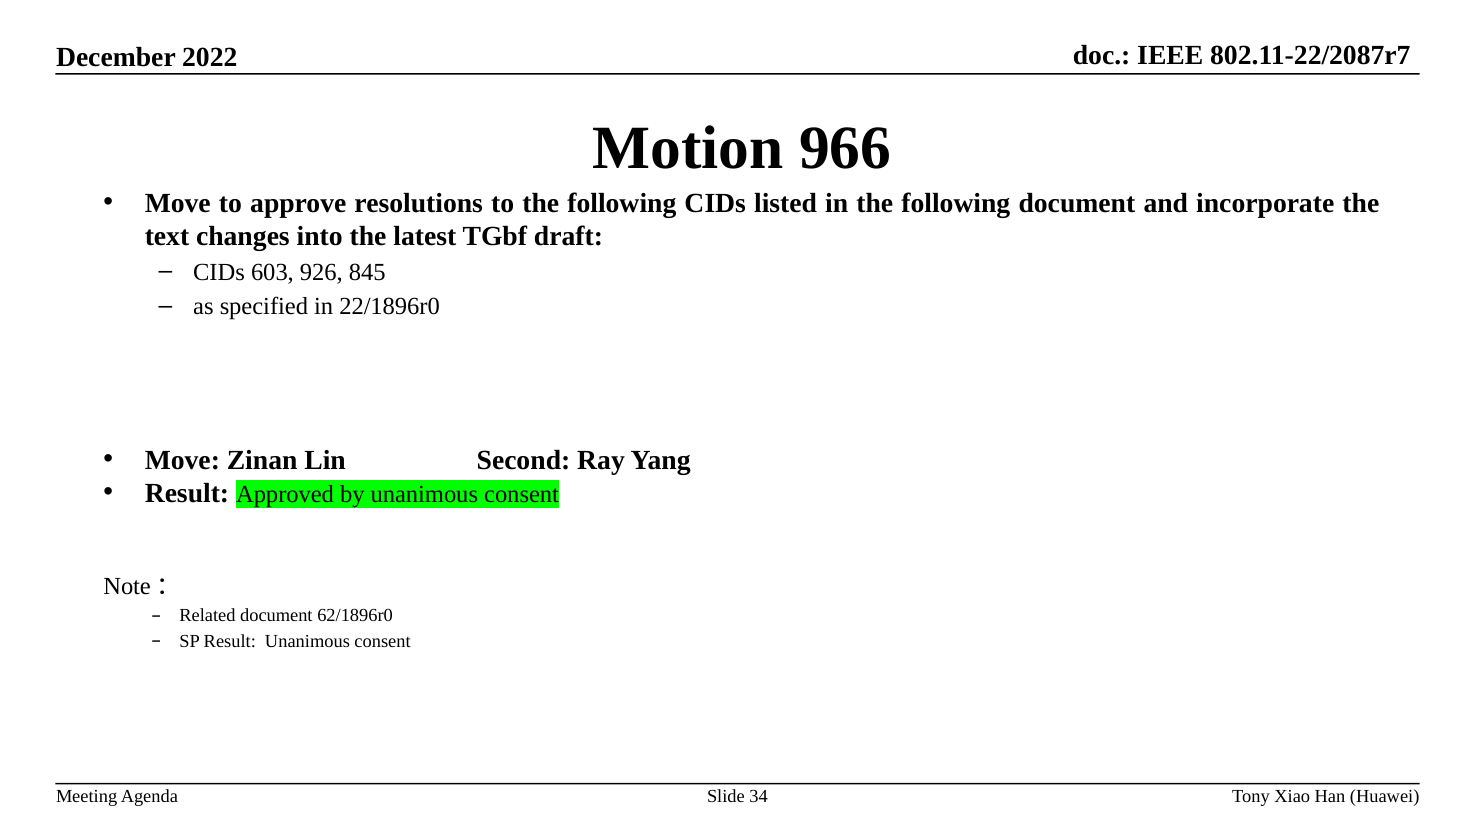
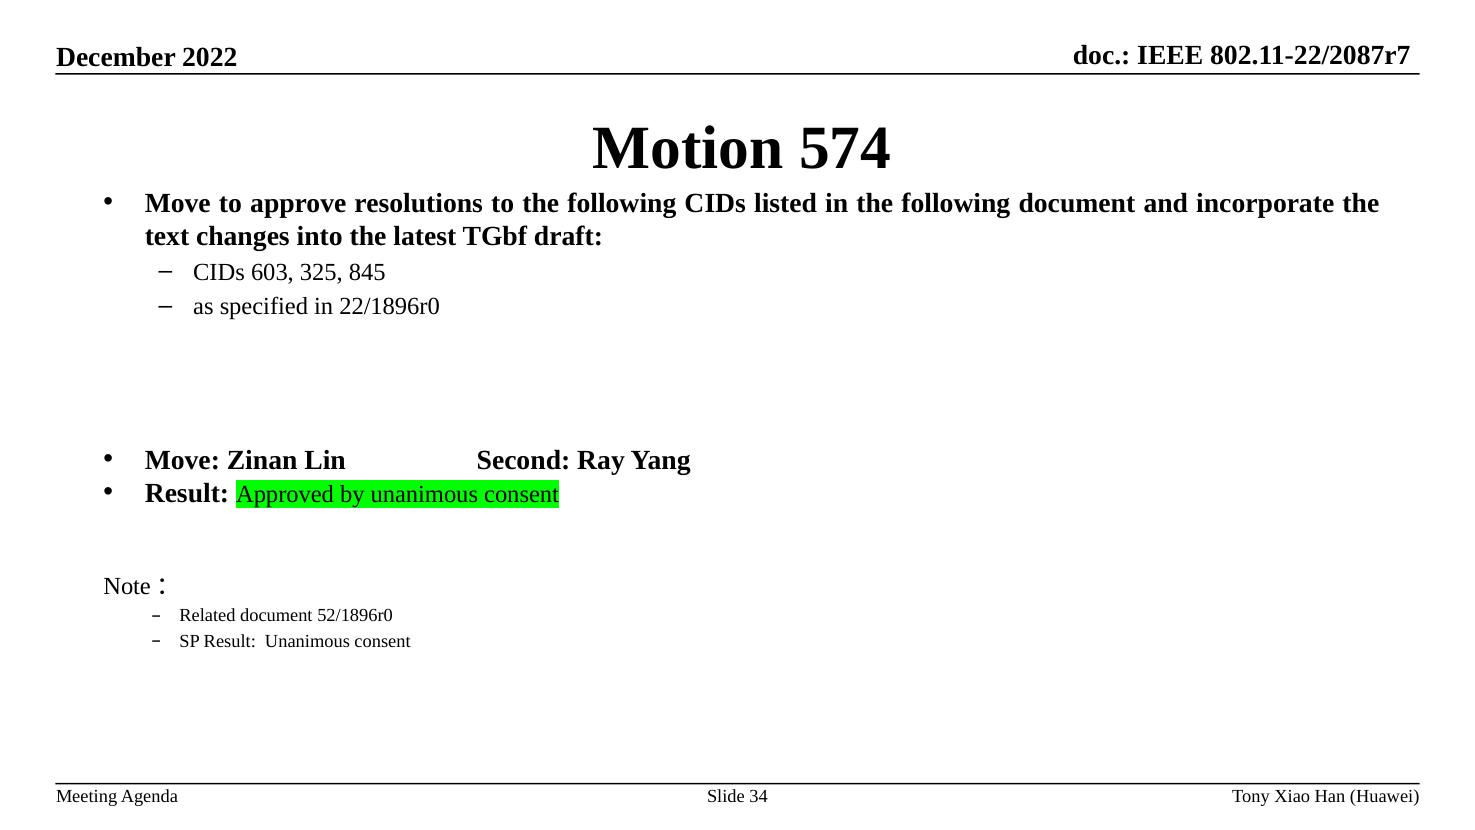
966: 966 -> 574 (845, 148)
926: 926 -> 325 (321, 272)
62/1896r0: 62/1896r0 -> 52/1896r0 (355, 615)
